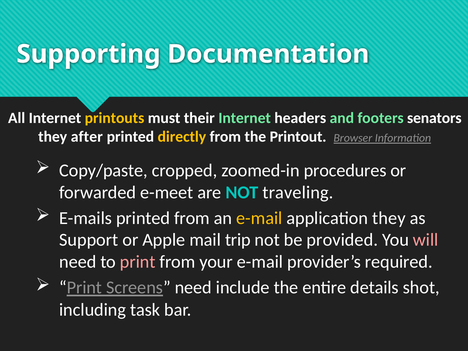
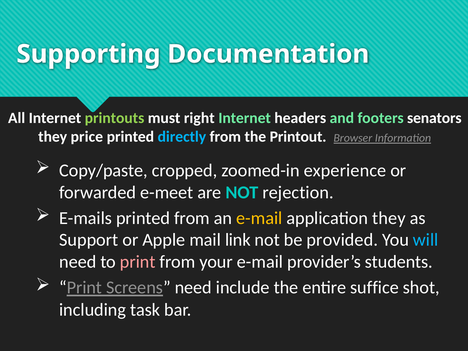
printouts colour: yellow -> light green (115, 118)
their: their -> right (199, 118)
after: after -> price (87, 137)
directly colour: yellow -> light blue (182, 137)
procedures: procedures -> experience (345, 171)
traveling: traveling -> rejection (298, 192)
trip: trip -> link (238, 240)
will colour: pink -> light blue (426, 240)
required: required -> students (399, 262)
details: details -> suffice (374, 288)
